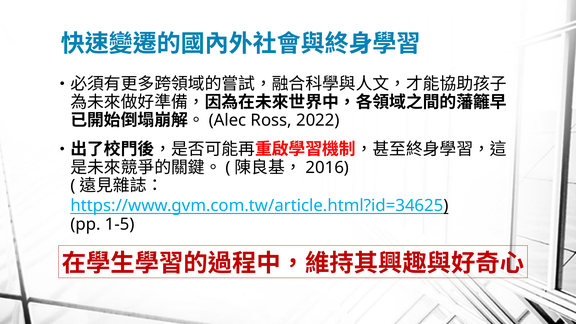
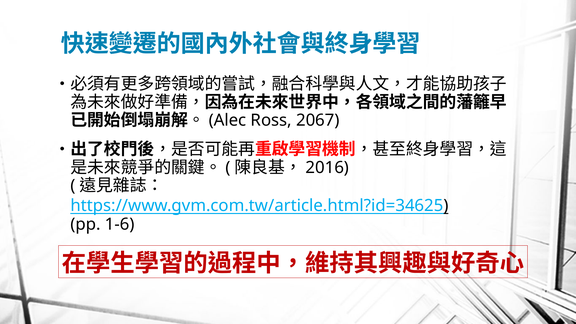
2022: 2022 -> 2067 (318, 120)
1-5: 1-5 -> 1-6 (120, 224)
